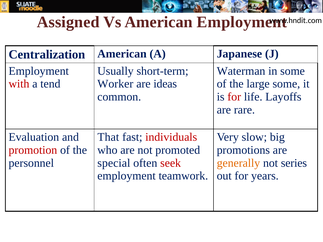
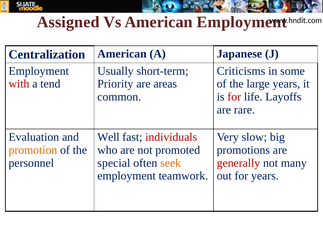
Waterman: Waterman -> Criticisms (241, 71)
Worker: Worker -> Priority (115, 84)
ideas: ideas -> areas (165, 84)
large some: some -> years (286, 84)
That: That -> Well (108, 137)
promotion colour: red -> orange (33, 150)
seek colour: red -> orange (171, 163)
generally colour: orange -> red (238, 163)
series: series -> many (294, 163)
